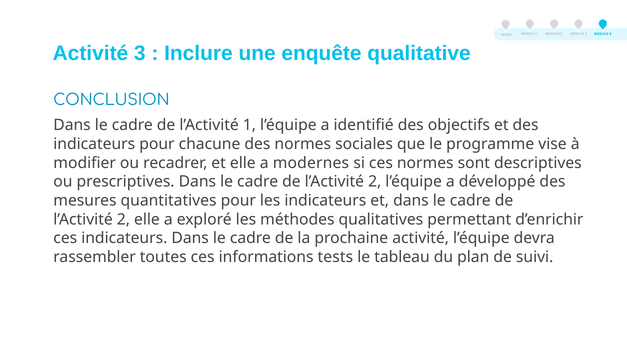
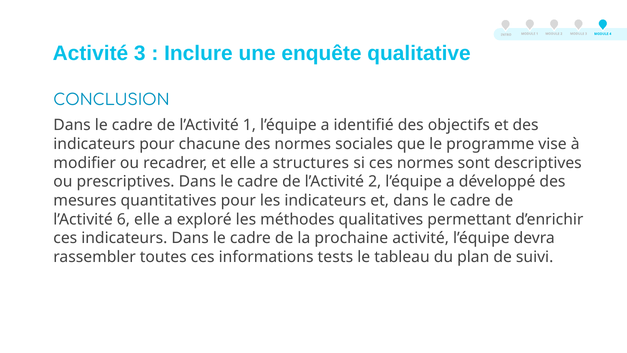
modernes: modernes -> structures (311, 163)
2: 2 -> 6 (123, 219)
